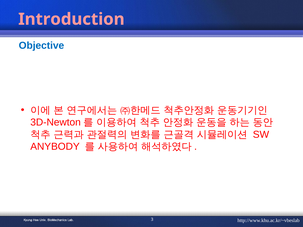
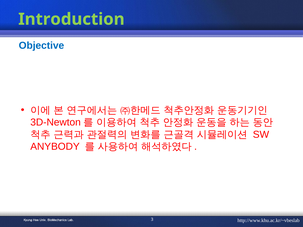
Introduction colour: pink -> light green (71, 19)
